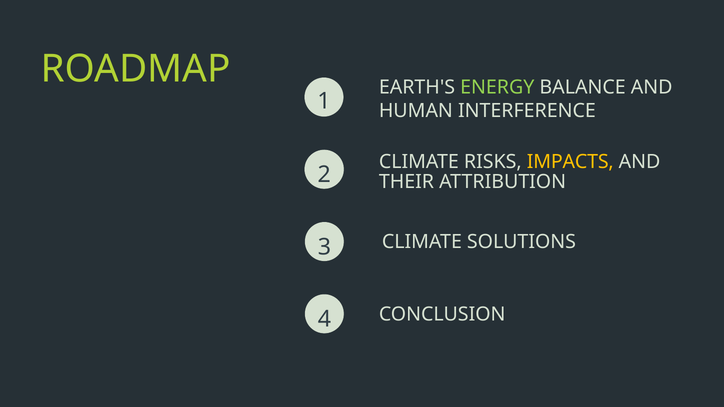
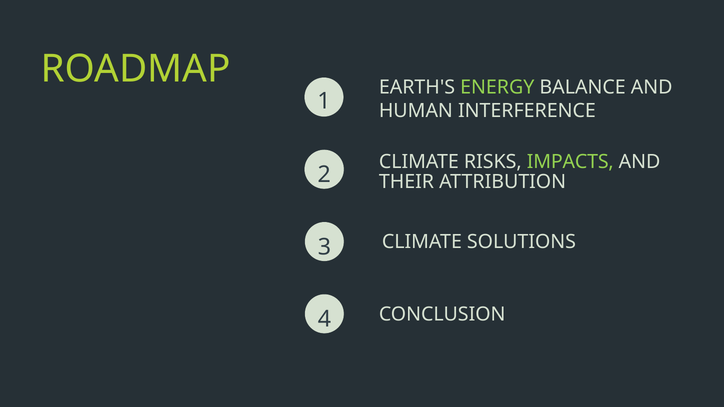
IMPACTS colour: yellow -> light green (570, 162)
